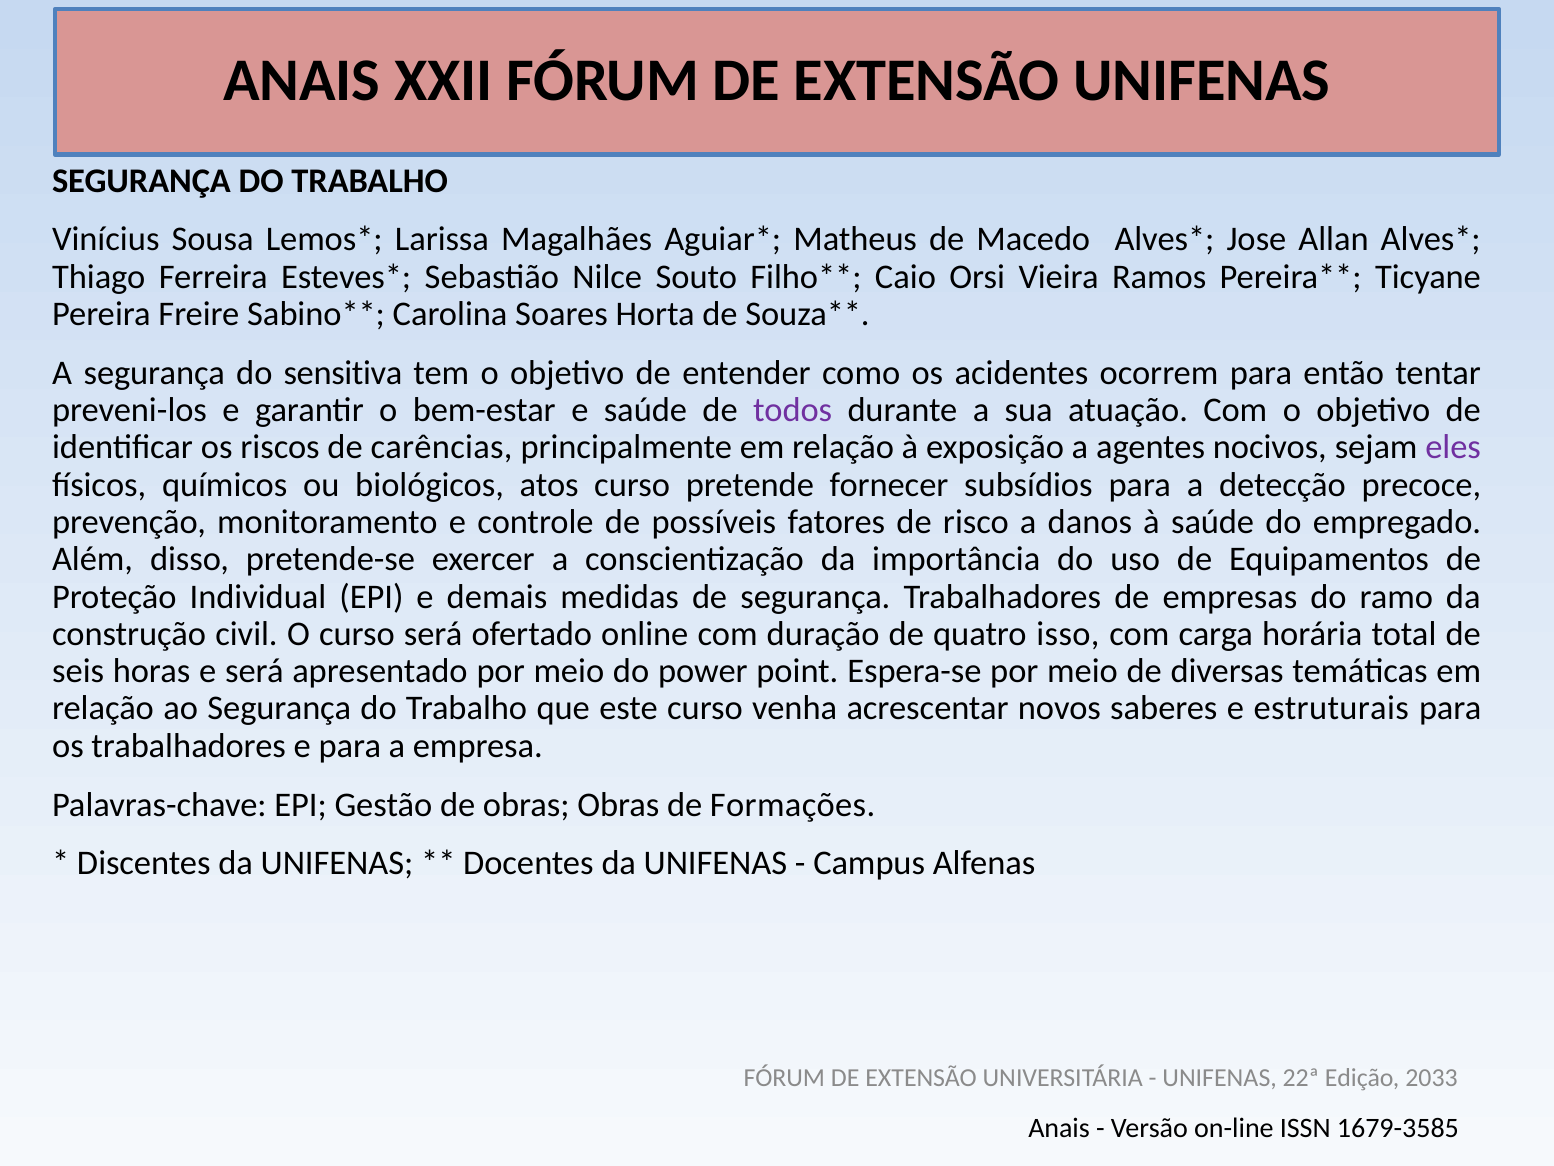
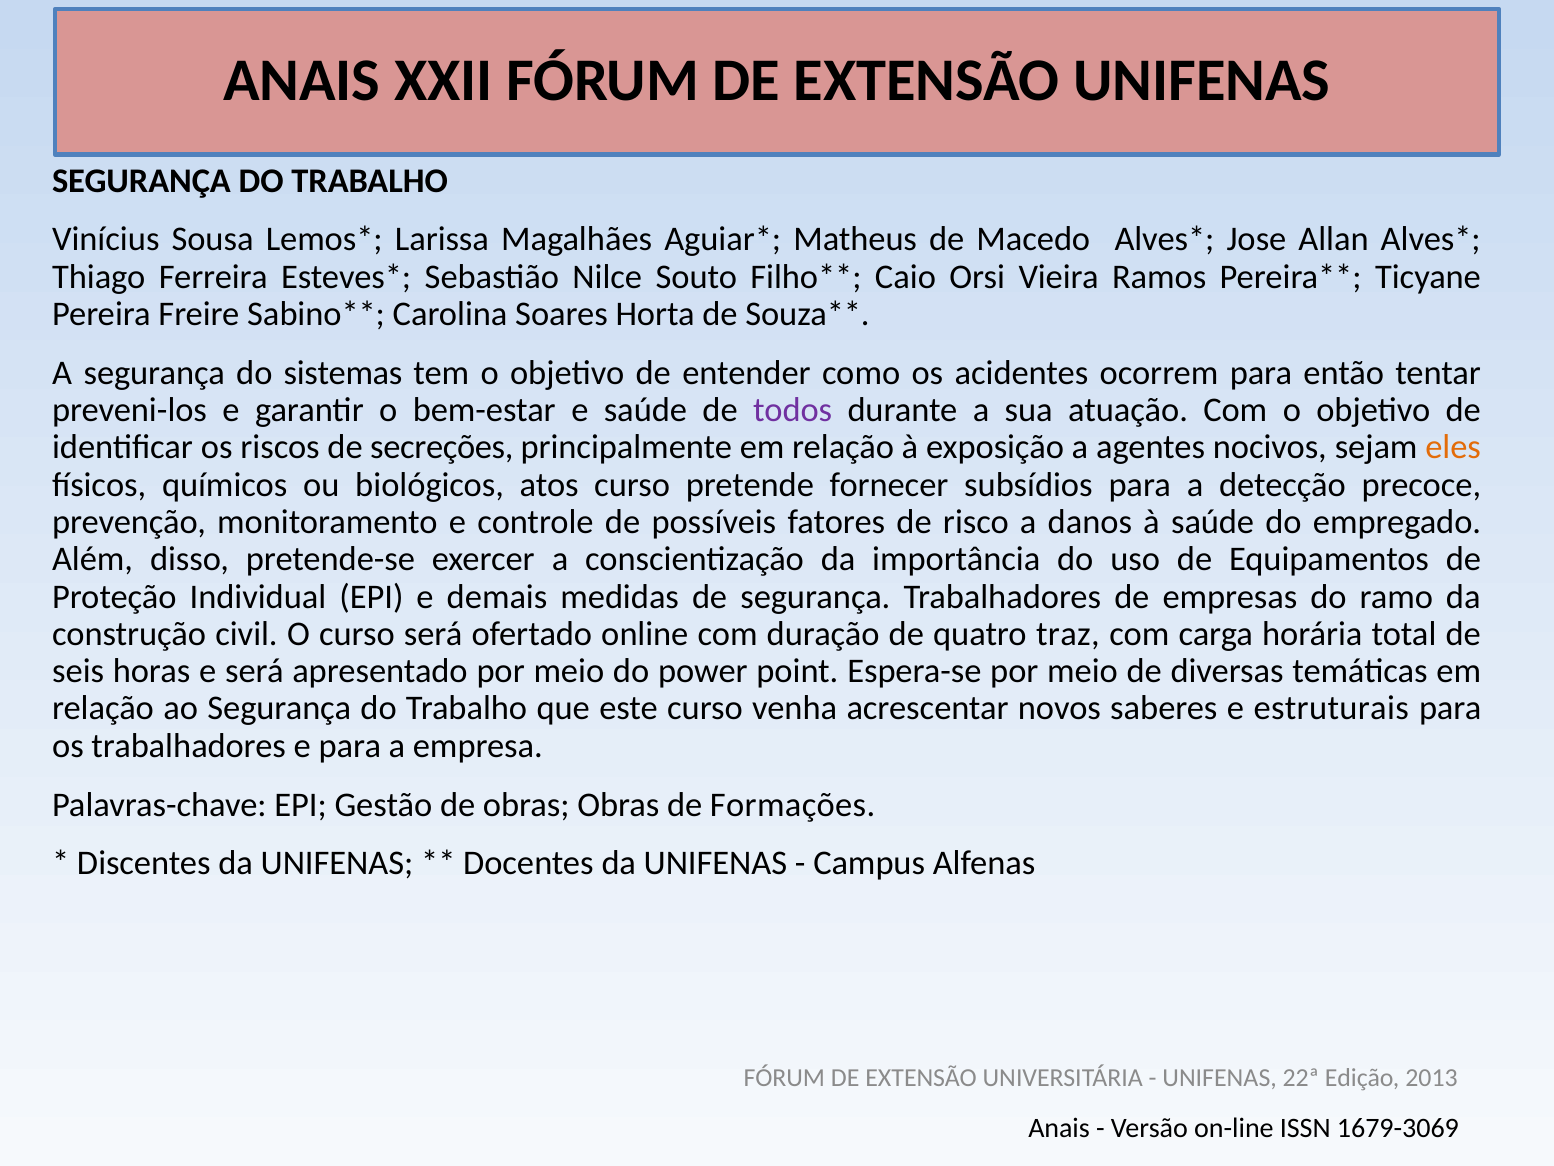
sensitiva: sensitiva -> sistemas (343, 373)
carências: carências -> secreções (442, 447)
eles colour: purple -> orange (1453, 447)
isso: isso -> traz (1068, 634)
2033: 2033 -> 2013 (1432, 1077)
1679-3585: 1679-3585 -> 1679-3069 (1398, 1128)
